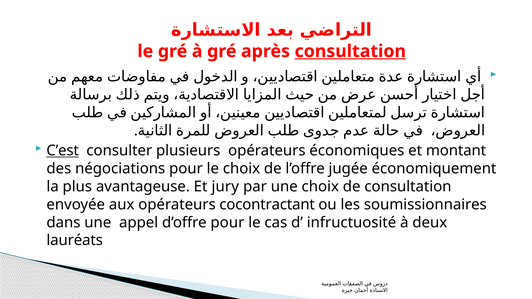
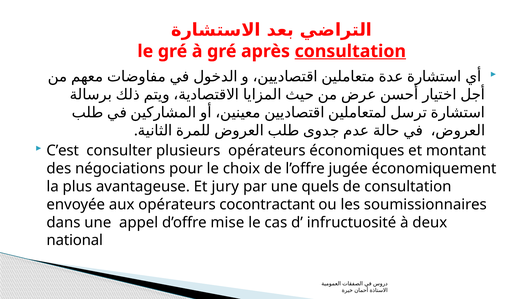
C’est underline: present -> none (63, 151)
une choix: choix -> quels (320, 187)
d’offre pour: pour -> mise (227, 223)
lauréats: lauréats -> national (75, 241)
